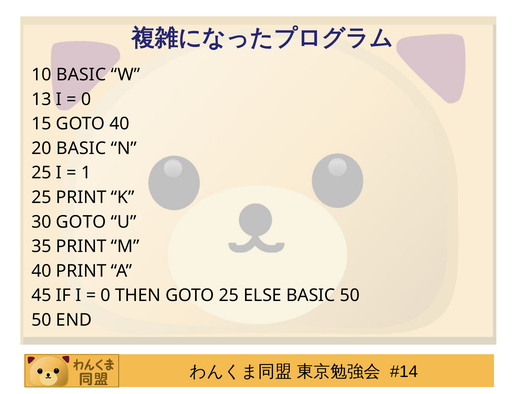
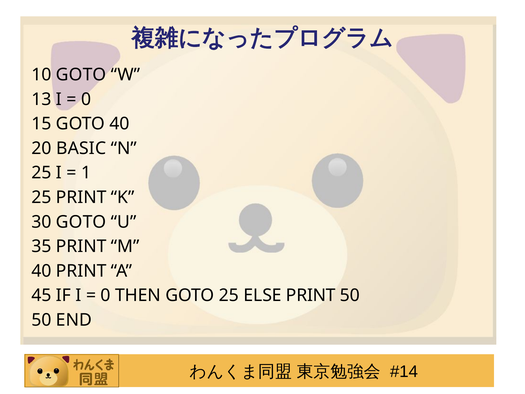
10 BASIC: BASIC -> GOTO (81, 75)
ELSE BASIC: BASIC -> PRINT (311, 295)
